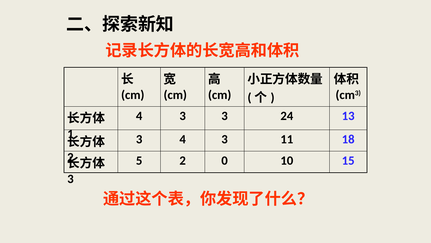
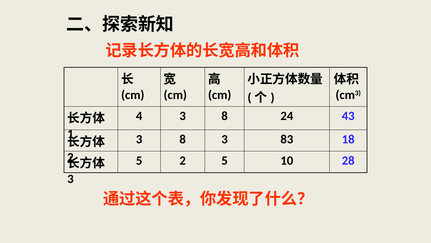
4 3 3: 3 -> 8 (225, 116)
13: 13 -> 43 (348, 116)
4: 4 -> 8 (183, 139)
11: 11 -> 83 (287, 139)
2 0: 0 -> 5 (225, 160)
15: 15 -> 28 (348, 160)
